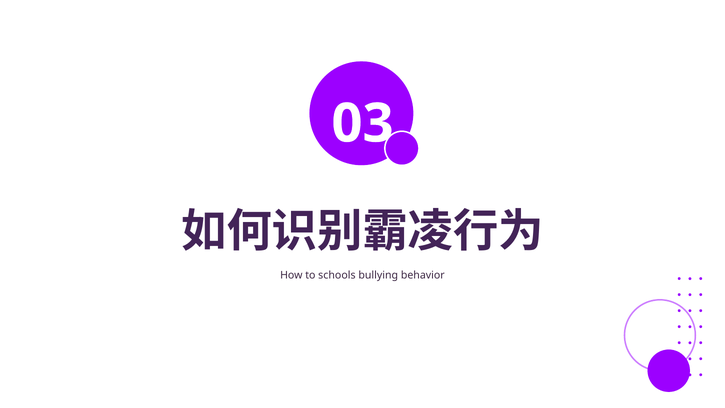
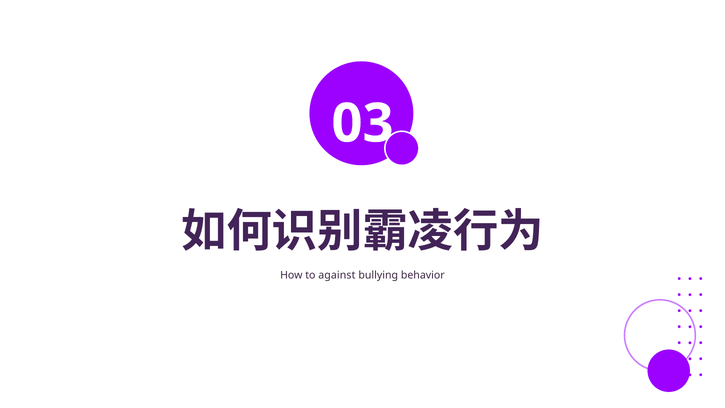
schools: schools -> against (337, 275)
